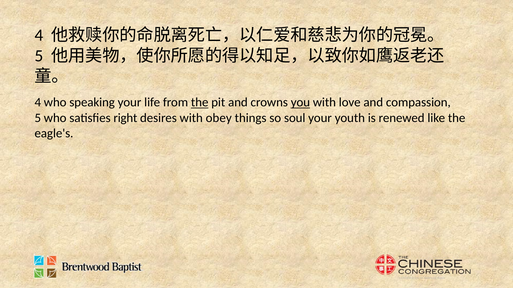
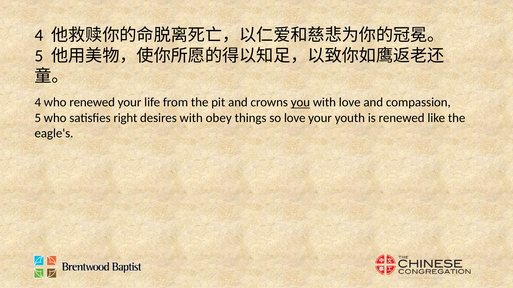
who speaking: speaking -> renewed (92, 103)
the underline: present -> none (200, 103)
so soul: soul -> love (295, 118)
